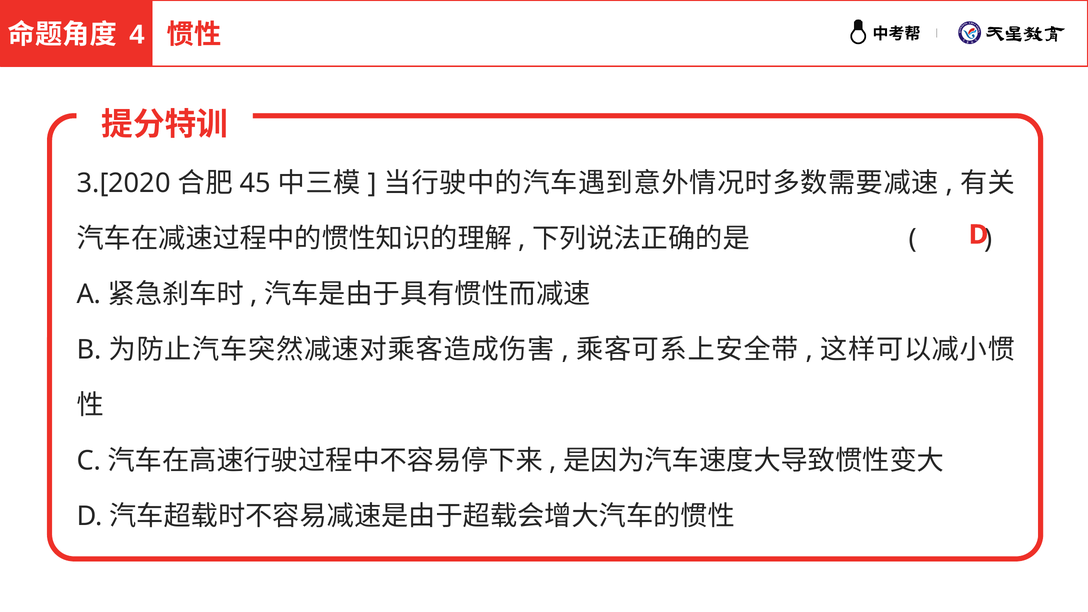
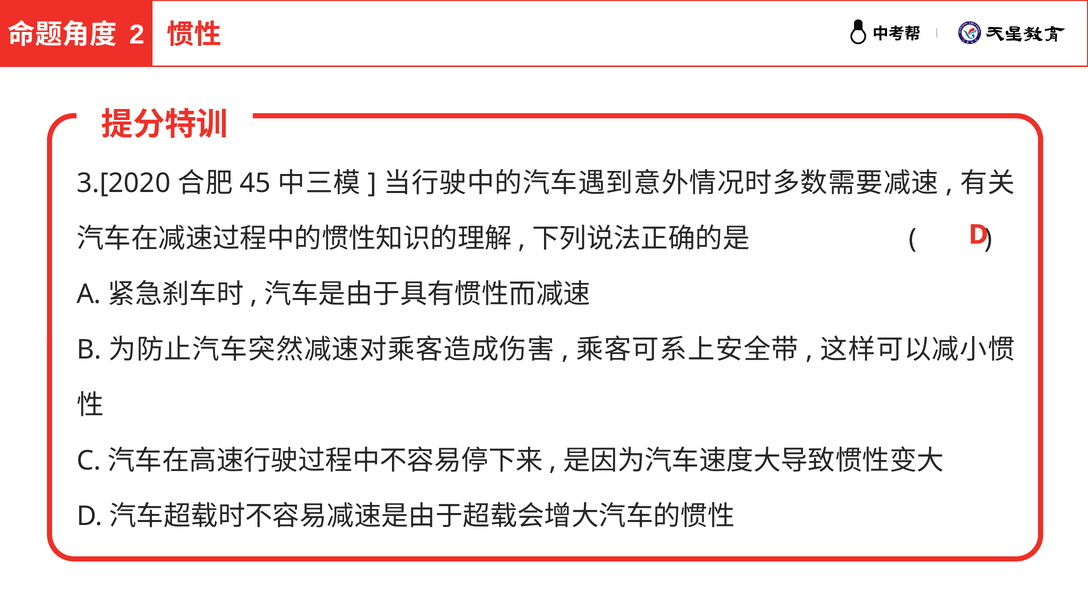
4: 4 -> 2 (137, 35)
